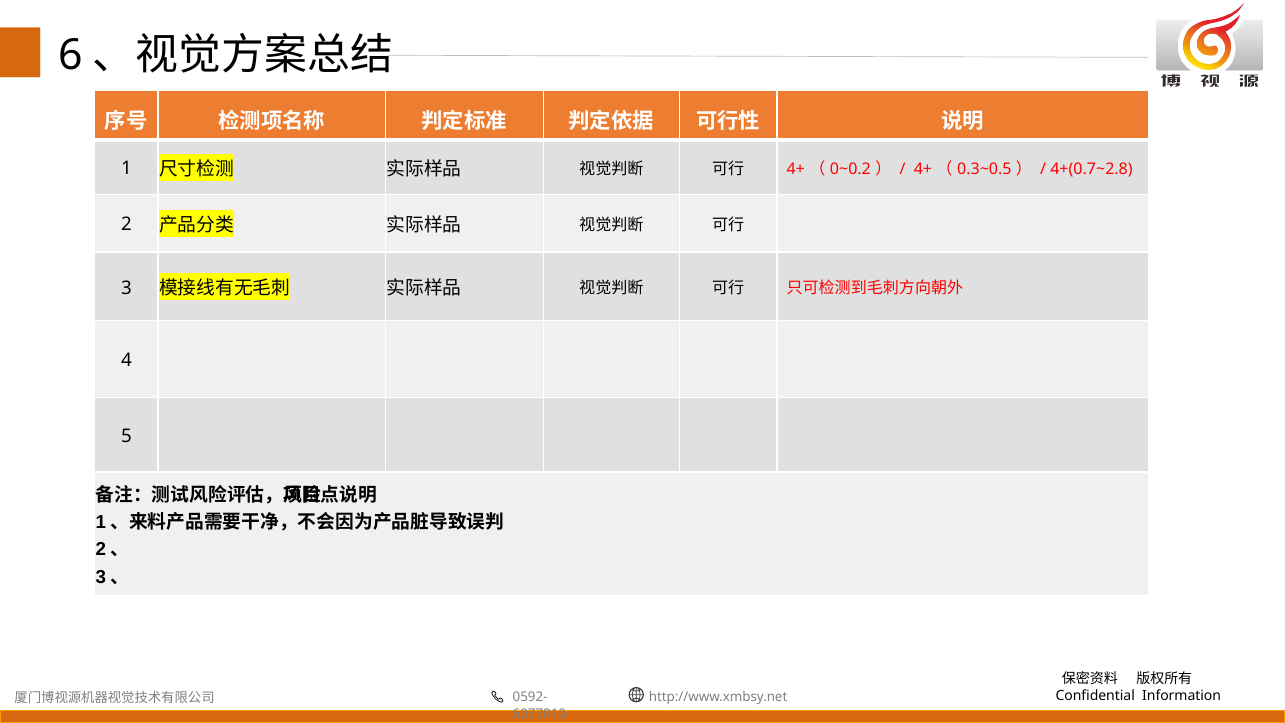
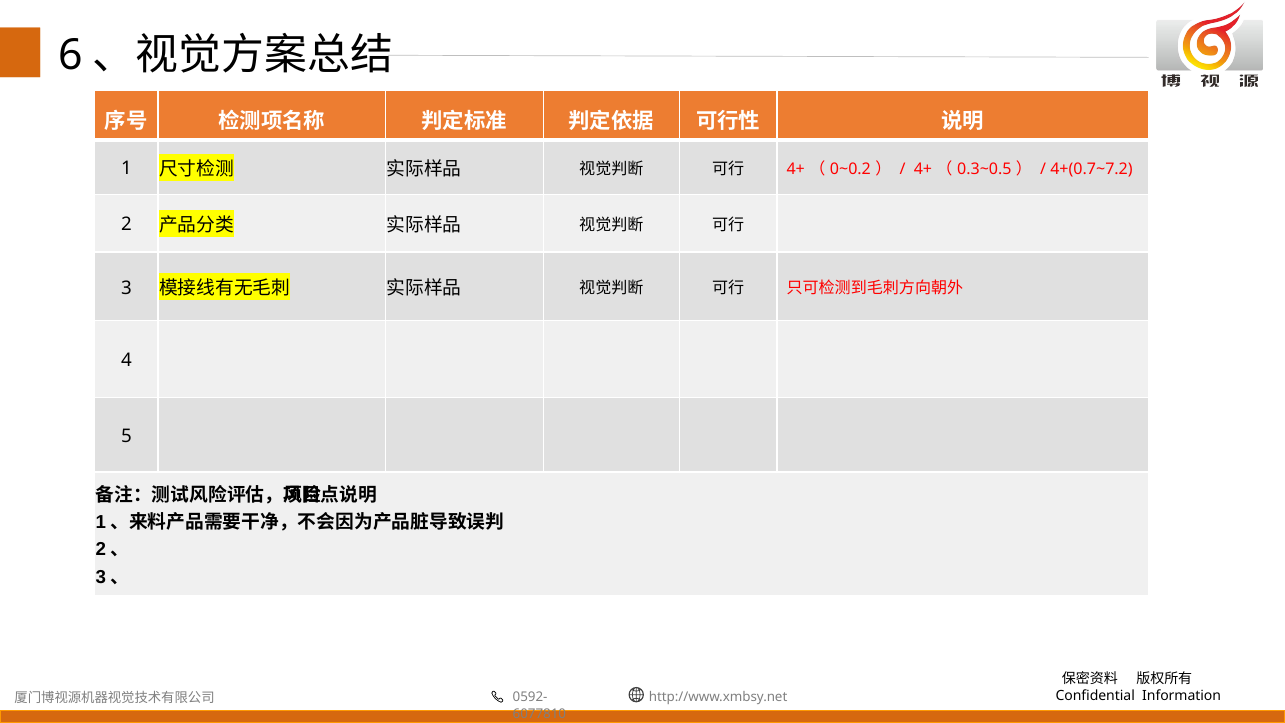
4+(0.7~2.8: 4+(0.7~2.8 -> 4+(0.7~7.2 (1092, 169)
